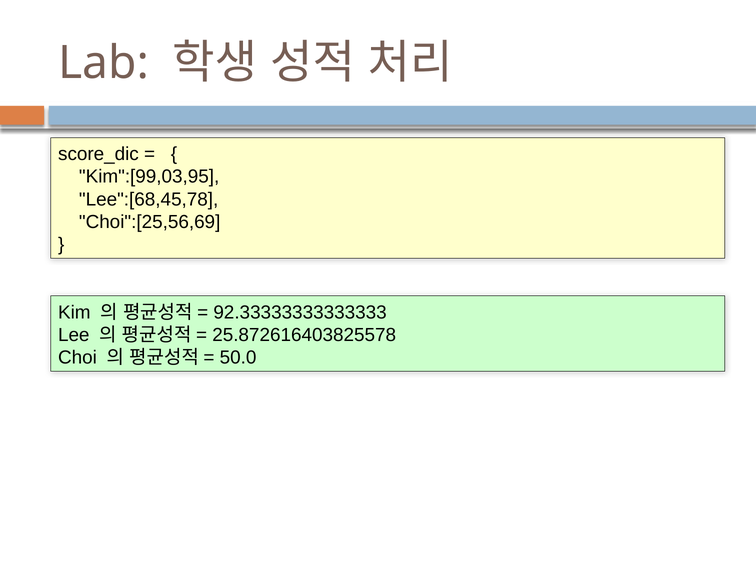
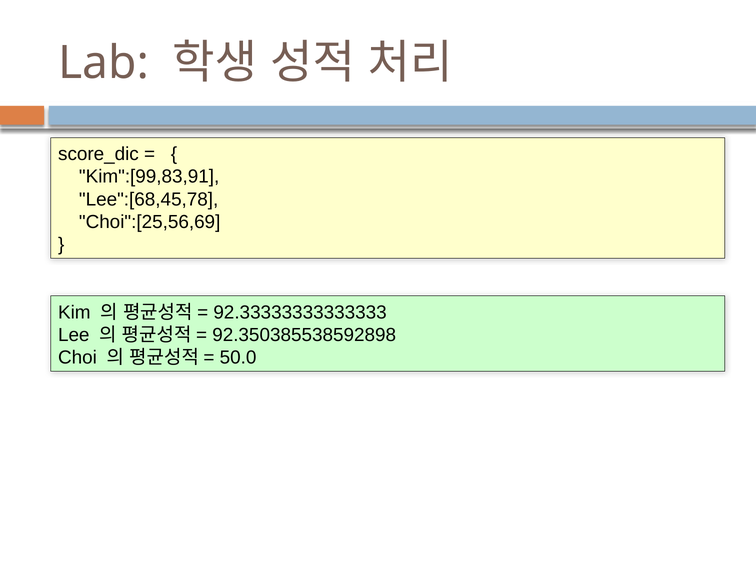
Kim":[99,03,95: Kim":[99,03,95 -> Kim":[99,83,91 (149, 177)
25.872616403825578: 25.872616403825578 -> 92.350385538592898 (304, 335)
